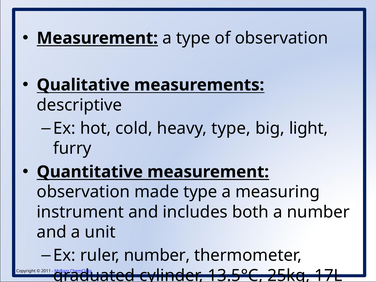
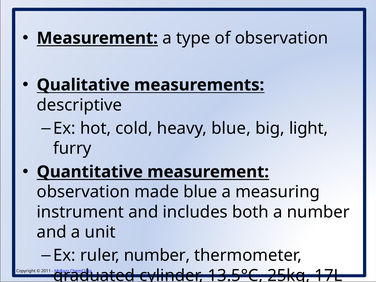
heavy type: type -> blue (231, 128)
made type: type -> blue (200, 192)
